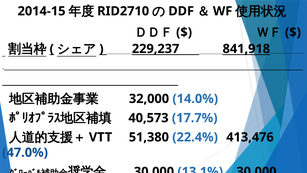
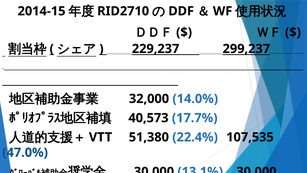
841,918: 841,918 -> 299,237 (246, 49)
413,476: 413,476 -> 107,535 (250, 137)
